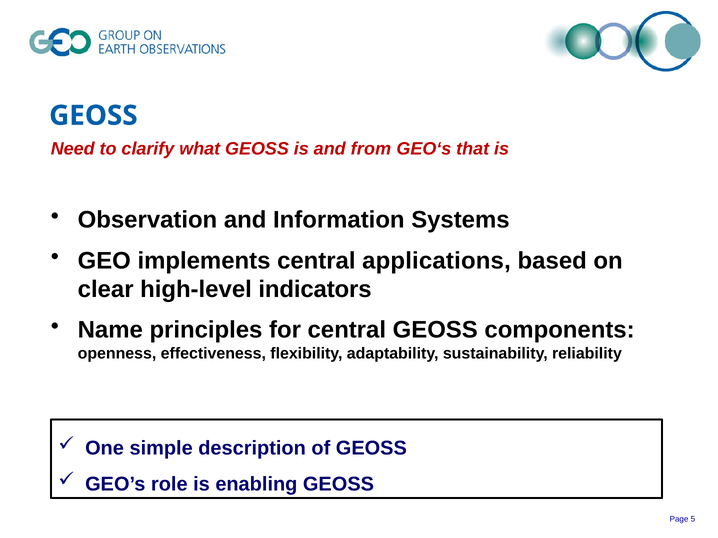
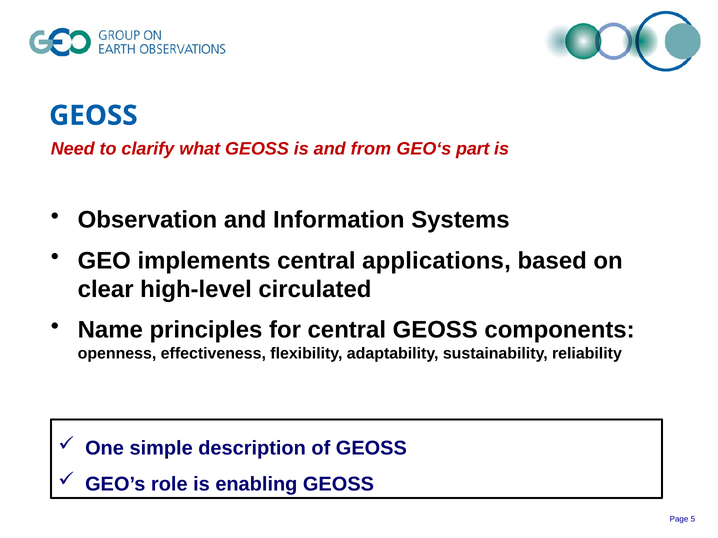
that: that -> part (473, 149)
indicators: indicators -> circulated (315, 290)
